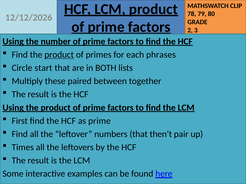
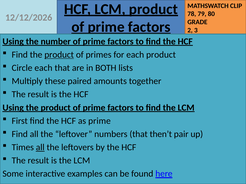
each phrases: phrases -> product (161, 55)
Circle start: start -> each (43, 68)
between: between -> amounts (110, 81)
all underline: none -> present (40, 148)
